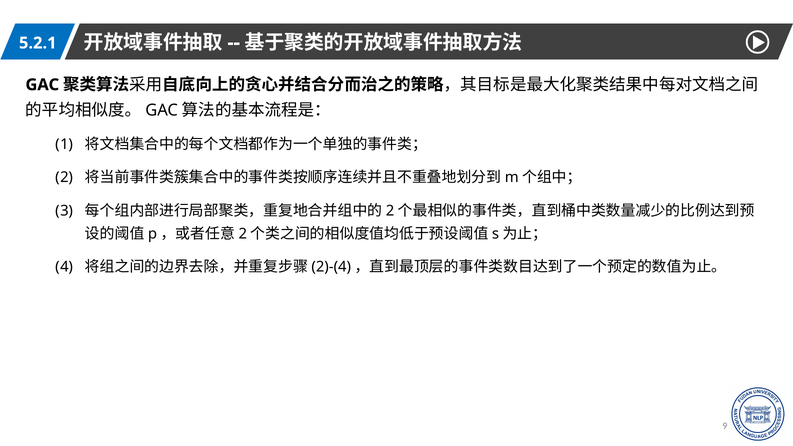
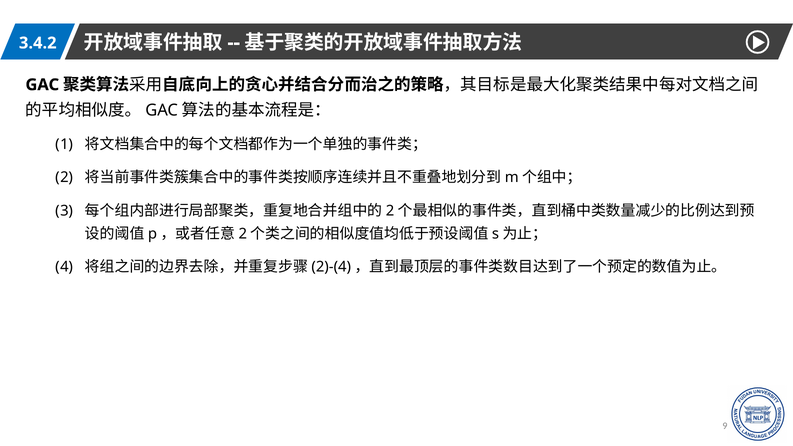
5.2.1: 5.2.1 -> 3.4.2 (38, 43)
